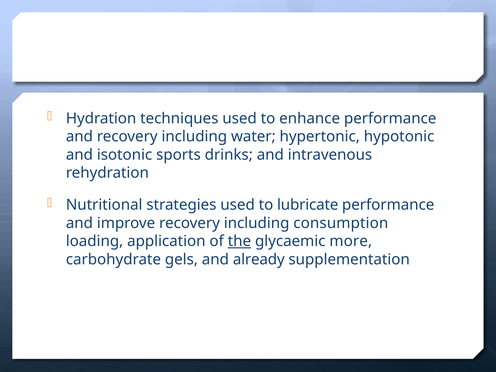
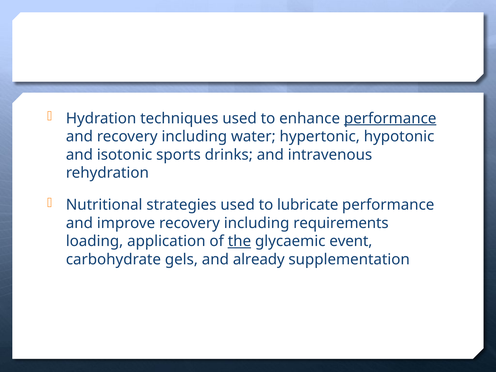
performance underline: none -> present (390, 118)
consumption: consumption -> requirements (341, 223)
more: more -> event (351, 241)
